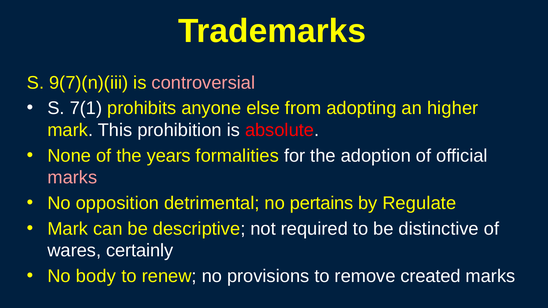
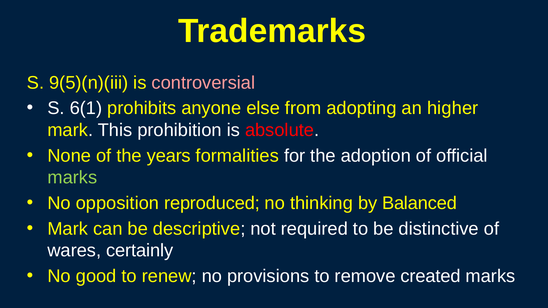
9(7)(n)(iii: 9(7)(n)(iii -> 9(5)(n)(iii (89, 83)
7(1: 7(1 -> 6(1 (86, 108)
marks colour: pink -> light green (72, 178)
detrimental: detrimental -> reproduced (212, 203)
pertains: pertains -> thinking (321, 203)
Regulate: Regulate -> Balanced (419, 203)
body: body -> good (96, 276)
